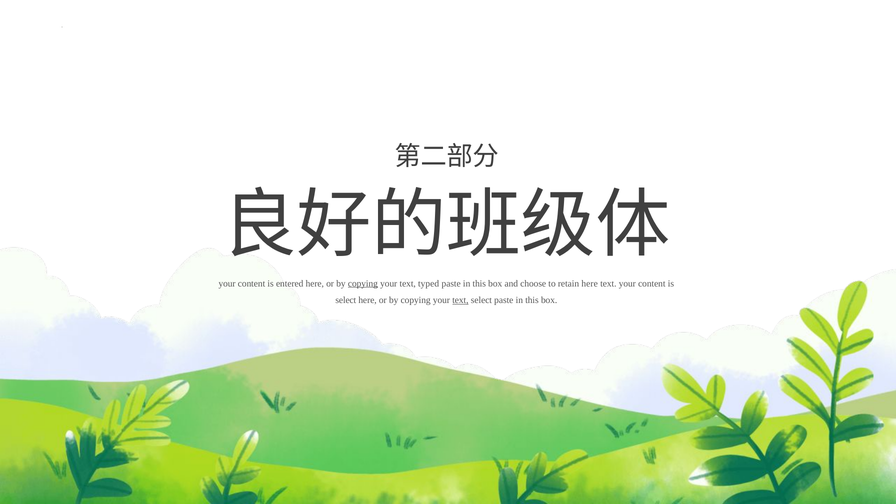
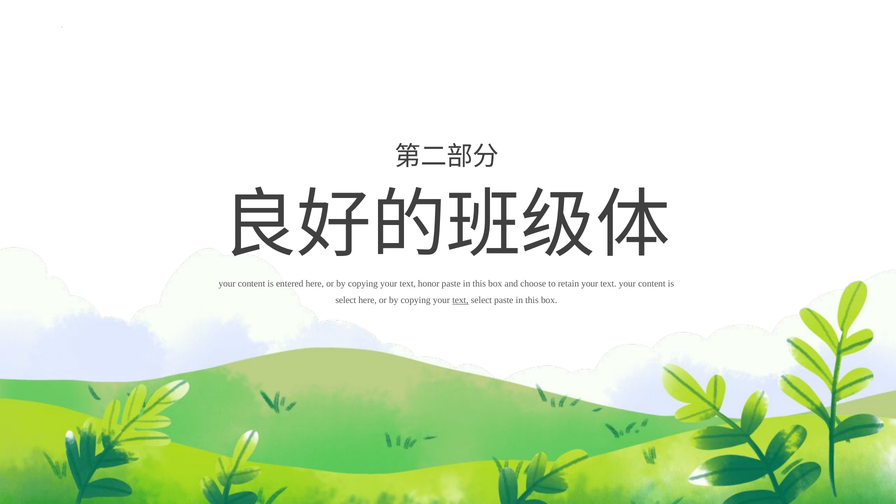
copying underline: present -> none (363, 283)
typed: typed -> honor (429, 283)
retain here: here -> your (590, 283)
